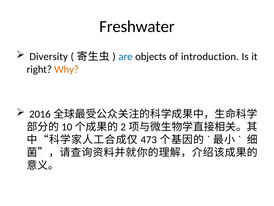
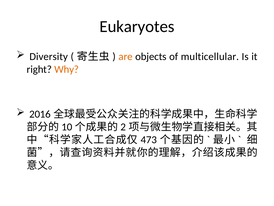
Freshwater: Freshwater -> Eukaryotes (137, 27)
are colour: blue -> orange (126, 56)
introduction: introduction -> multicellular (210, 56)
